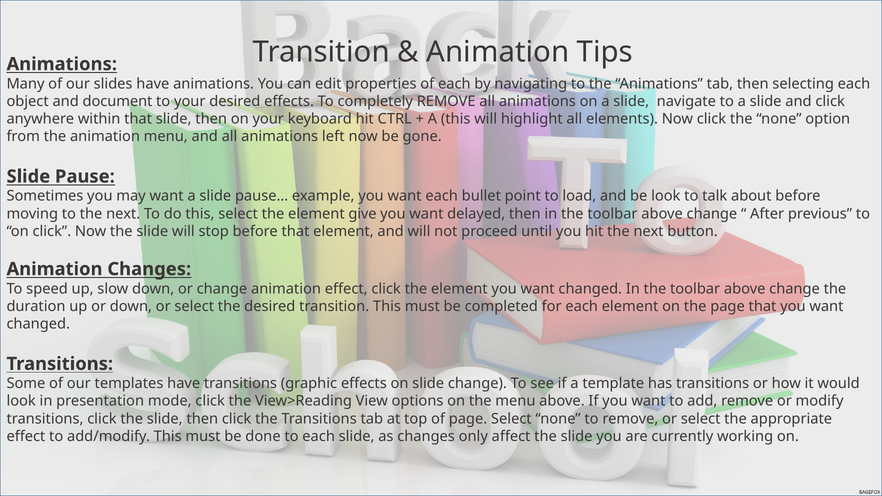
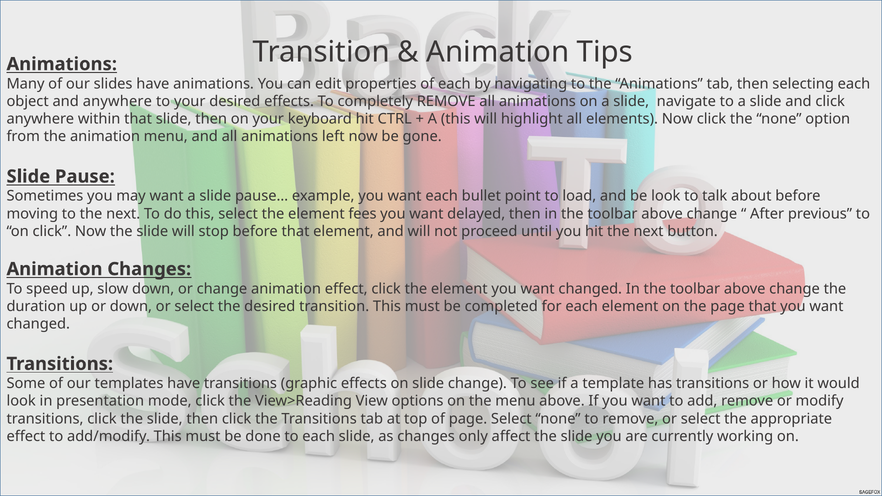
and document: document -> anywhere (117, 101)
give: give -> fees (363, 214)
